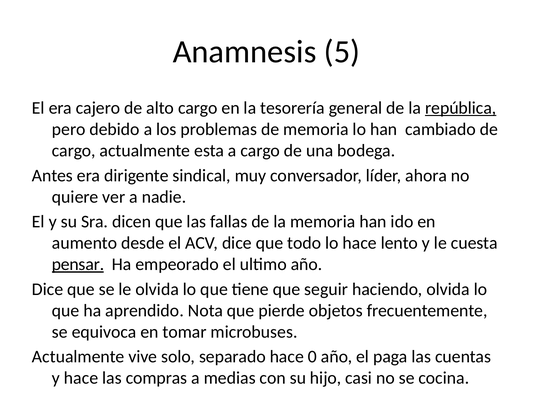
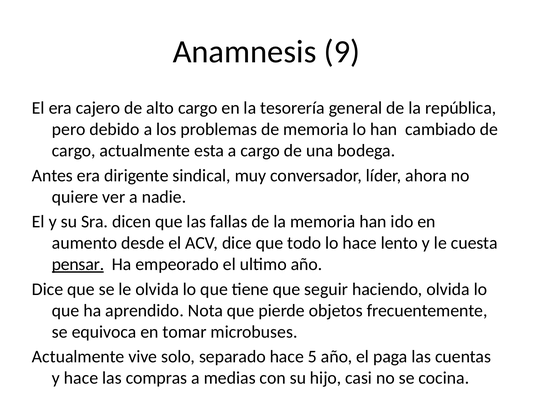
5: 5 -> 9 (342, 52)
república underline: present -> none (461, 108)
0: 0 -> 5 (312, 357)
